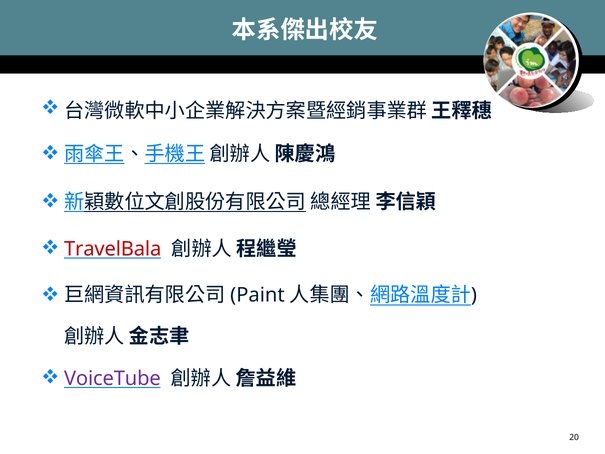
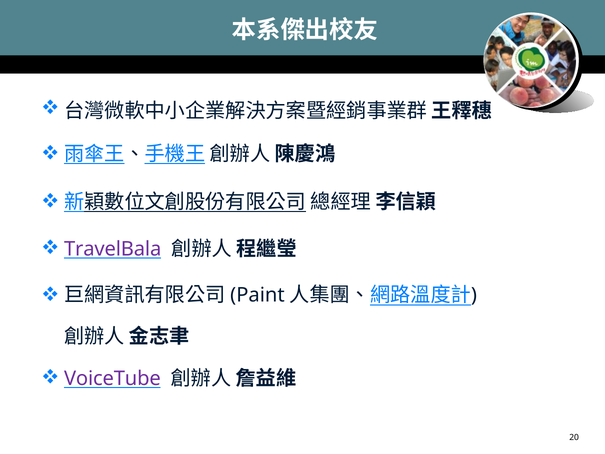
TravelBala colour: red -> purple (113, 249)
